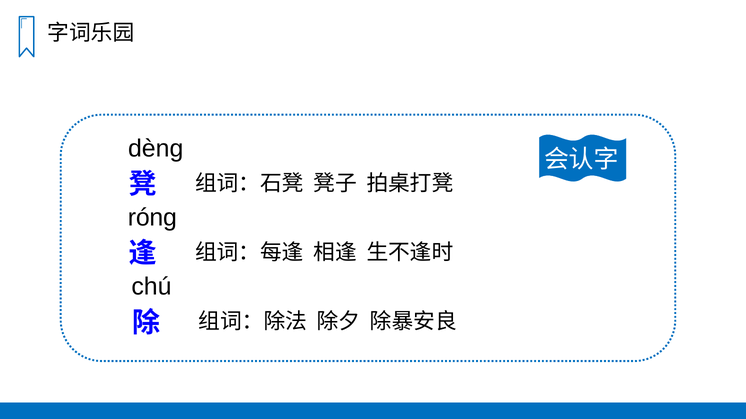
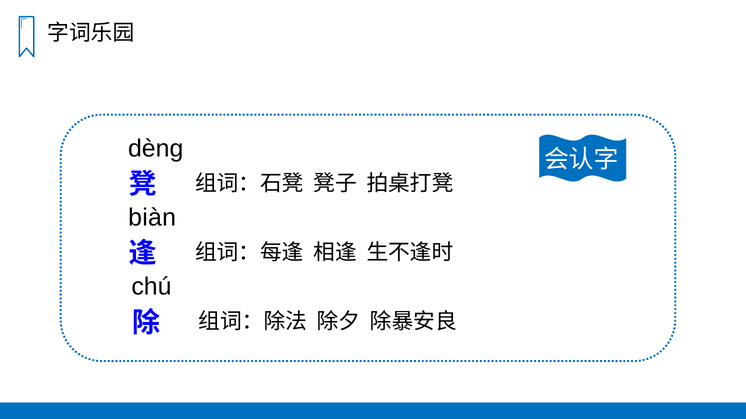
róng: róng -> biàn (152, 218)
